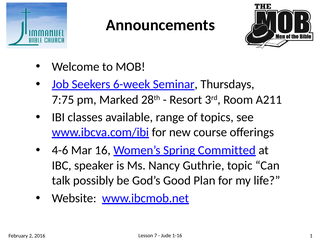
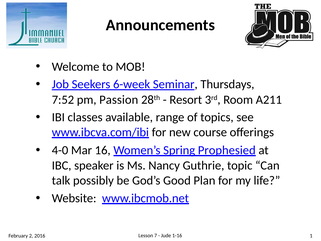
7:75: 7:75 -> 7:52 (63, 100)
Marked: Marked -> Passion (119, 100)
4-6: 4-6 -> 4-0 (60, 150)
Committed: Committed -> Prophesied (227, 150)
